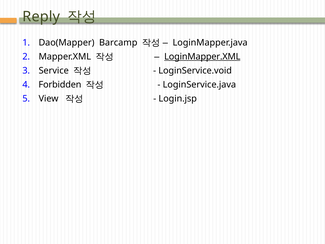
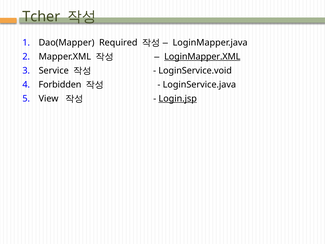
Reply: Reply -> Tcher (41, 17)
Barcamp: Barcamp -> Required (118, 43)
Login.jsp underline: none -> present (178, 98)
